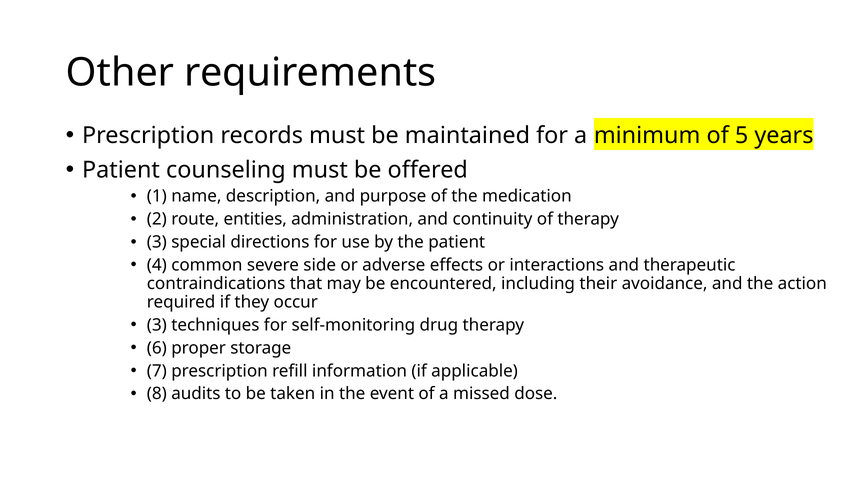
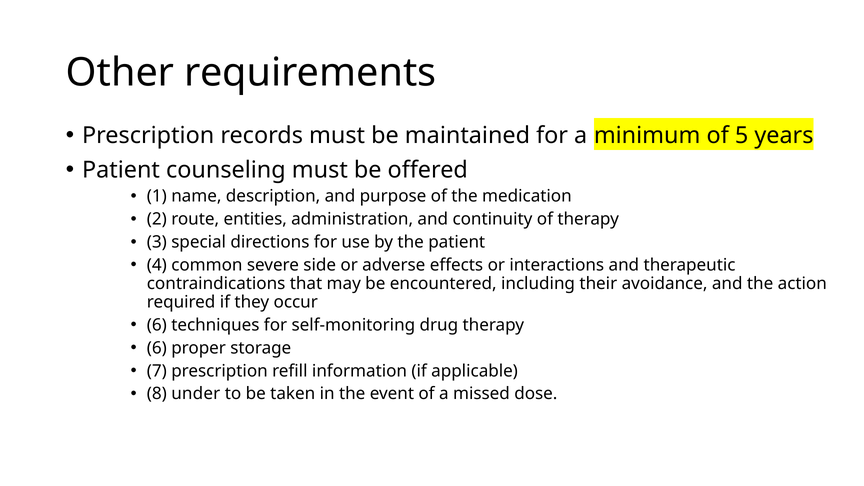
3: 3 -> 6 (157, 325)
audits: audits -> under (196, 394)
